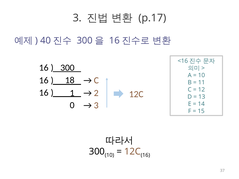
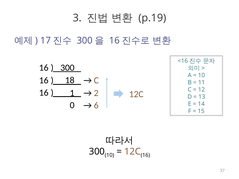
p.17: p.17 -> p.19 (152, 18)
40: 40 -> 17 (46, 41)
3: 3 -> 6 (96, 105)
